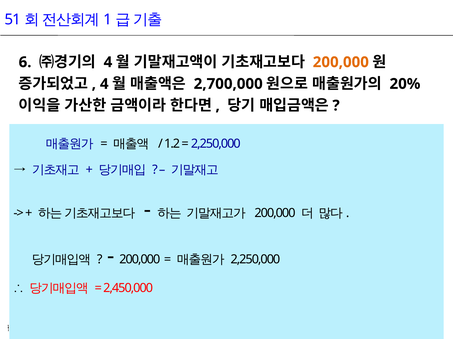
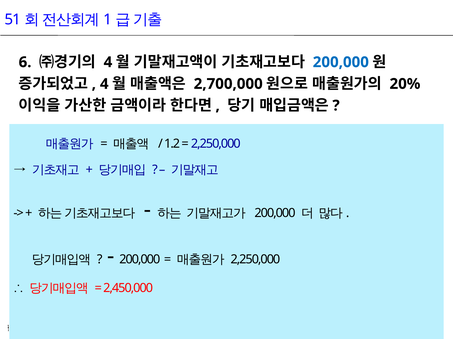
200,000 colour: orange -> blue (341, 62)
